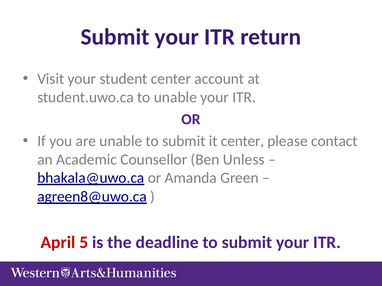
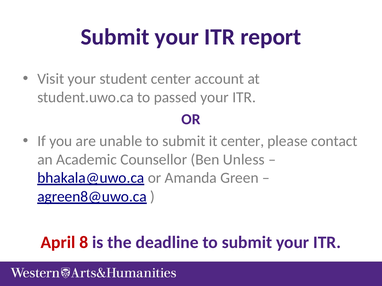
return: return -> report (271, 37)
to unable: unable -> passed (175, 98)
5: 5 -> 8 (84, 243)
